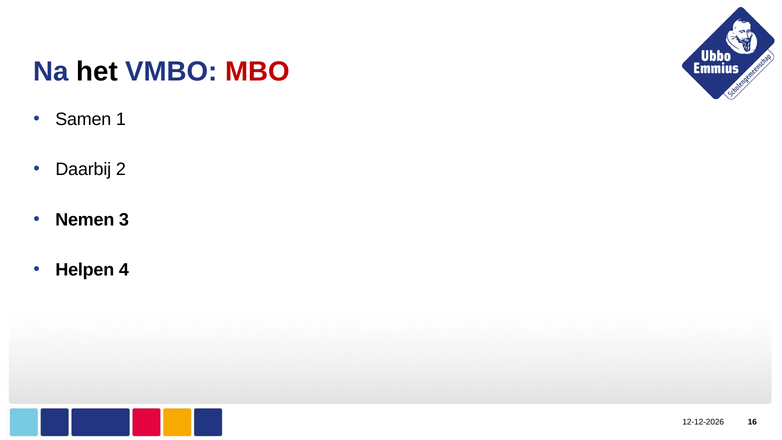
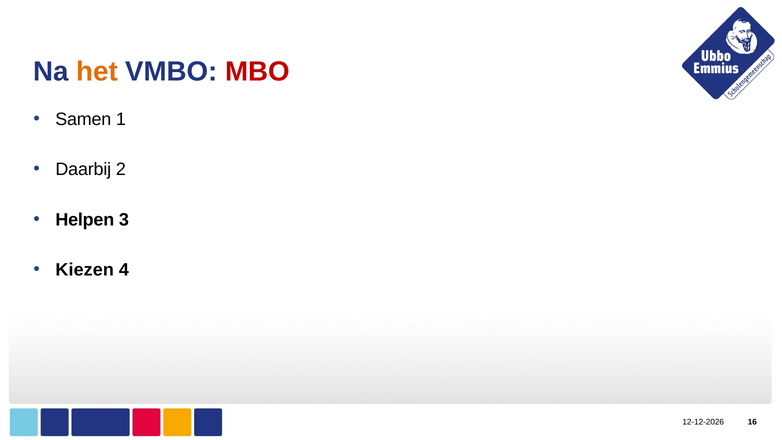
het colour: black -> orange (97, 71)
Nemen: Nemen -> Helpen (85, 220)
Helpen: Helpen -> Kiezen (85, 270)
